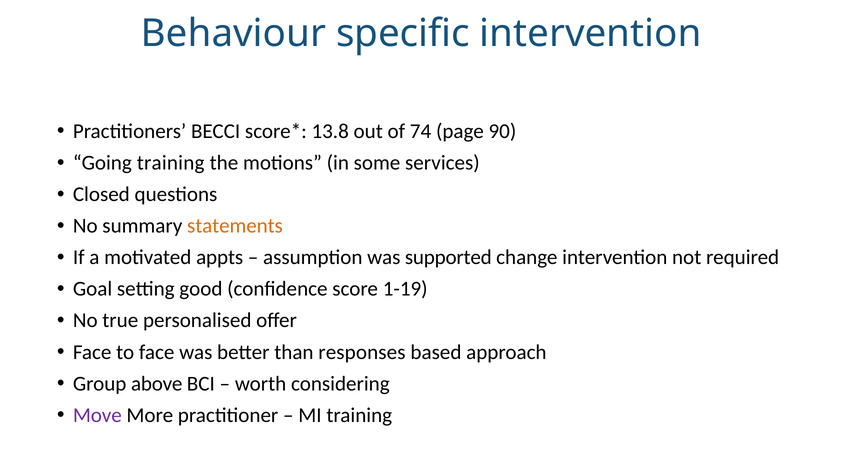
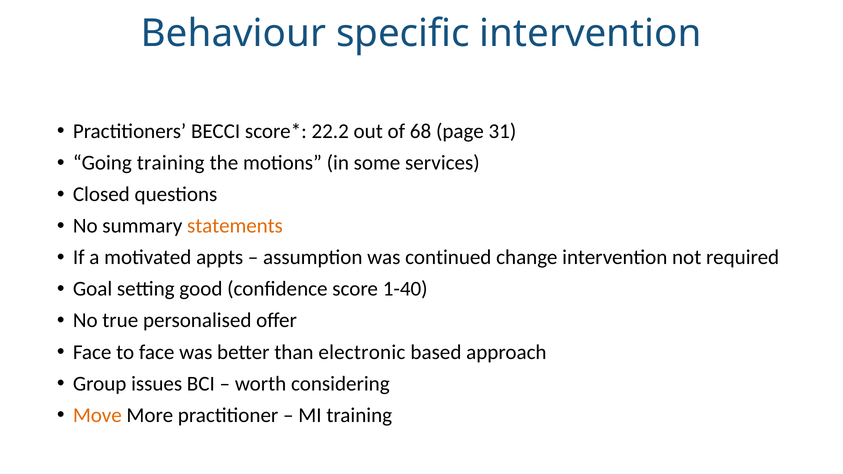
13.8: 13.8 -> 22.2 (330, 131)
74: 74 -> 68 (421, 131)
90: 90 -> 31 (502, 131)
supported: supported -> continued (448, 258)
1-19: 1-19 -> 1-40 (405, 289)
responses: responses -> electronic (362, 352)
above: above -> issues (157, 384)
Move colour: purple -> orange (97, 415)
